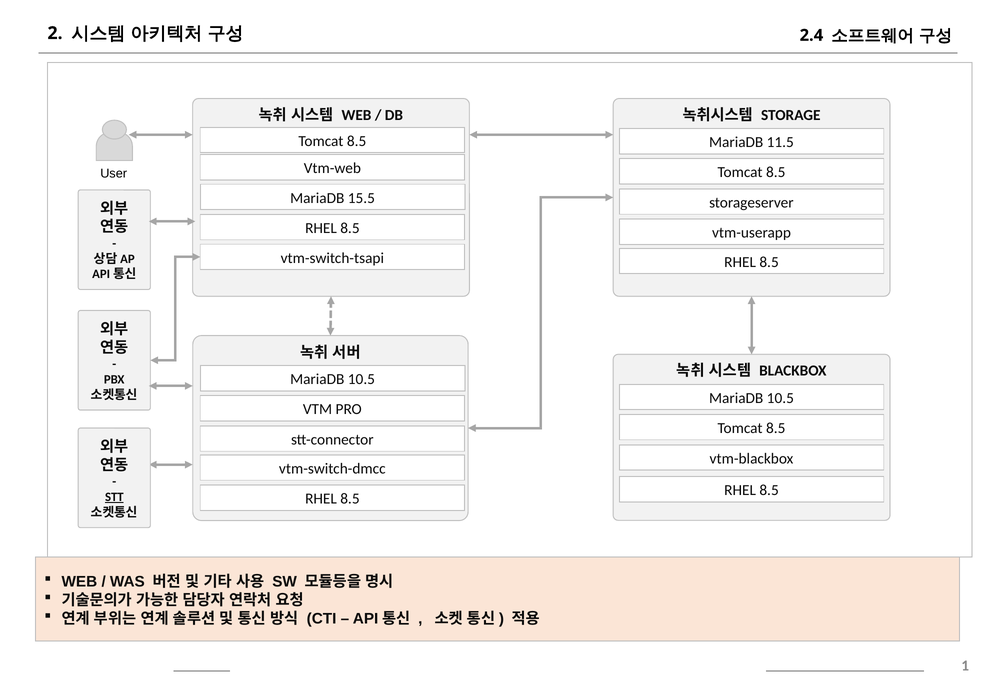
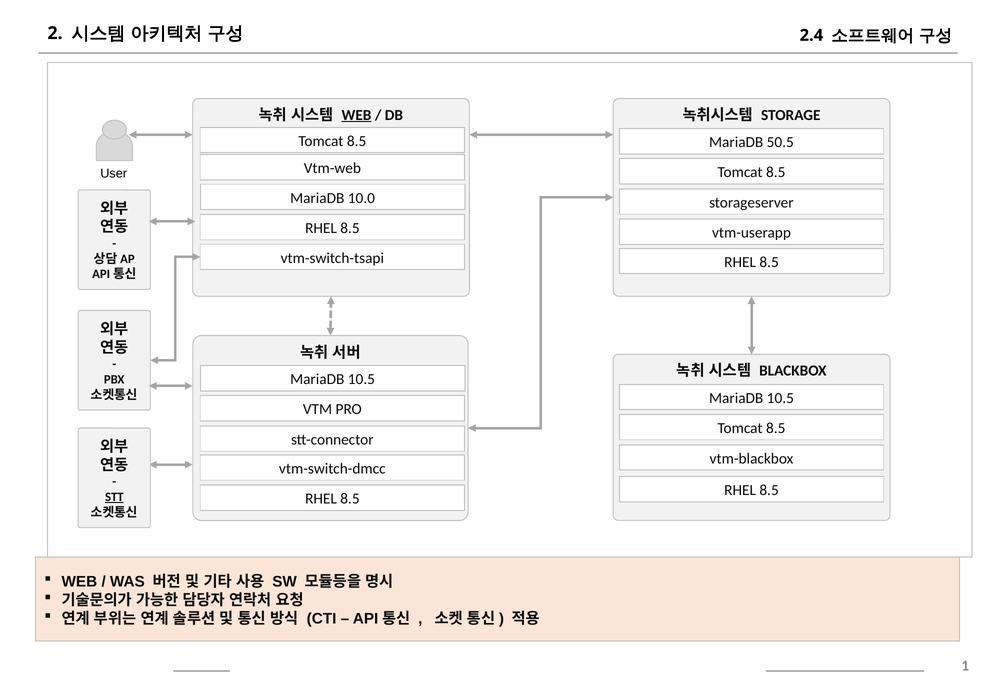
WEB underline: none -> present (356, 115)
11.5: 11.5 -> 50.5 (780, 142)
15.5: 15.5 -> 10.0 (361, 198)
